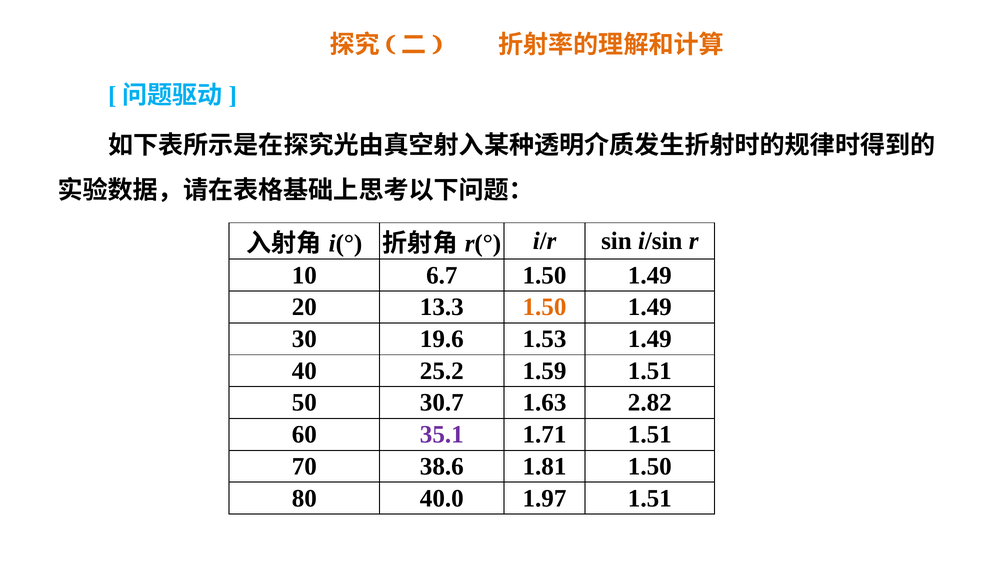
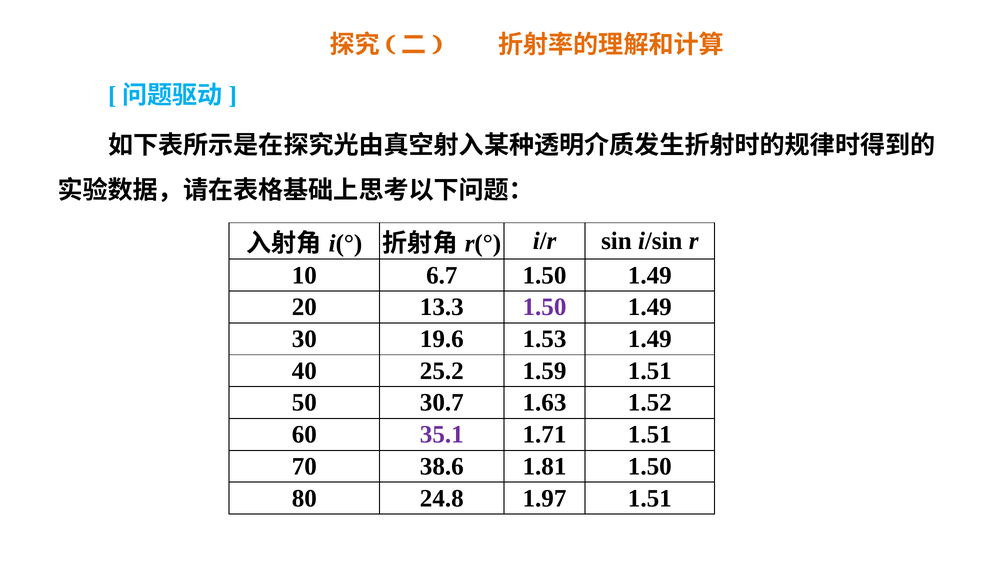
1.50 colour: orange -> purple (544, 307)
2.82: 2.82 -> 1.52 (650, 403)
40.0: 40.0 -> 24.8 (442, 498)
